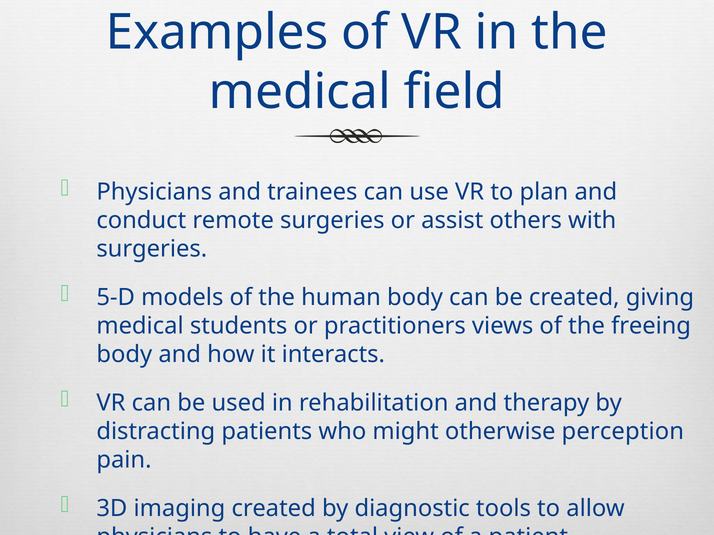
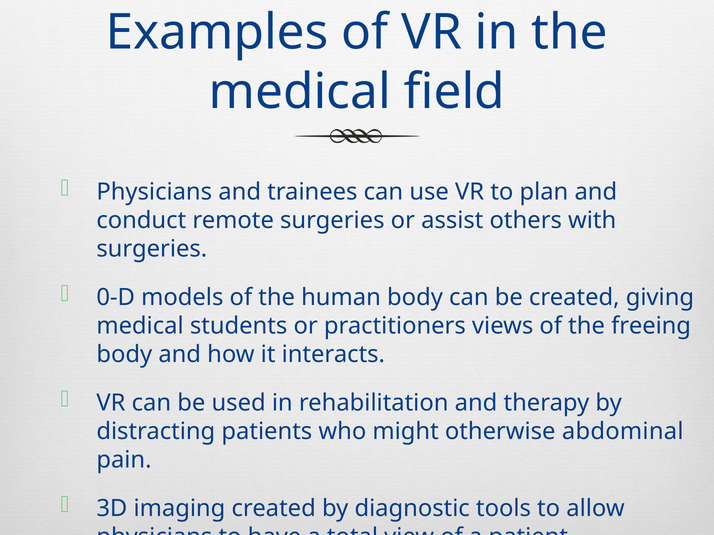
5-D: 5-D -> 0-D (116, 298)
perception: perception -> abdominal (623, 432)
